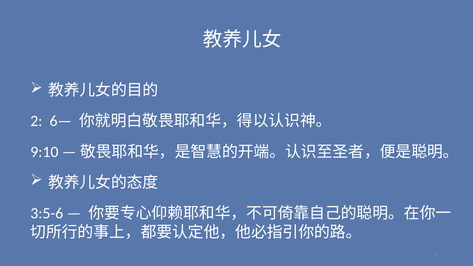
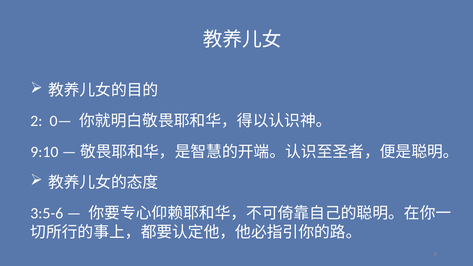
6—: 6— -> 0— (61, 121)
